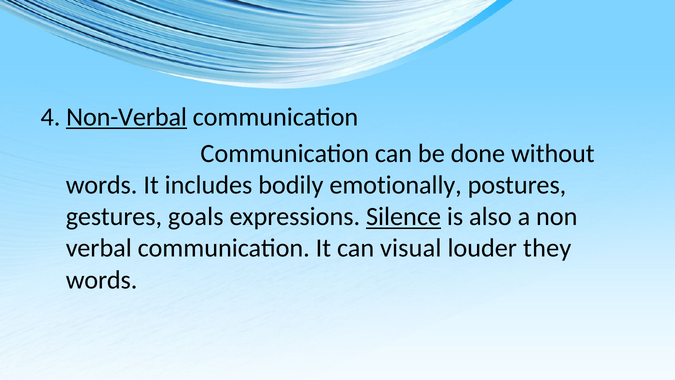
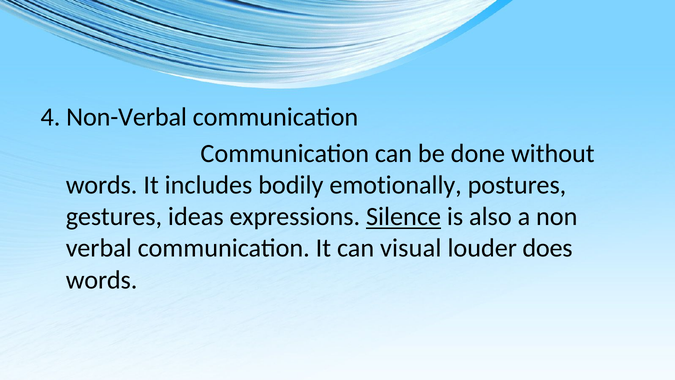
Non-Verbal underline: present -> none (127, 117)
goals: goals -> ideas (196, 217)
they: they -> does (547, 248)
